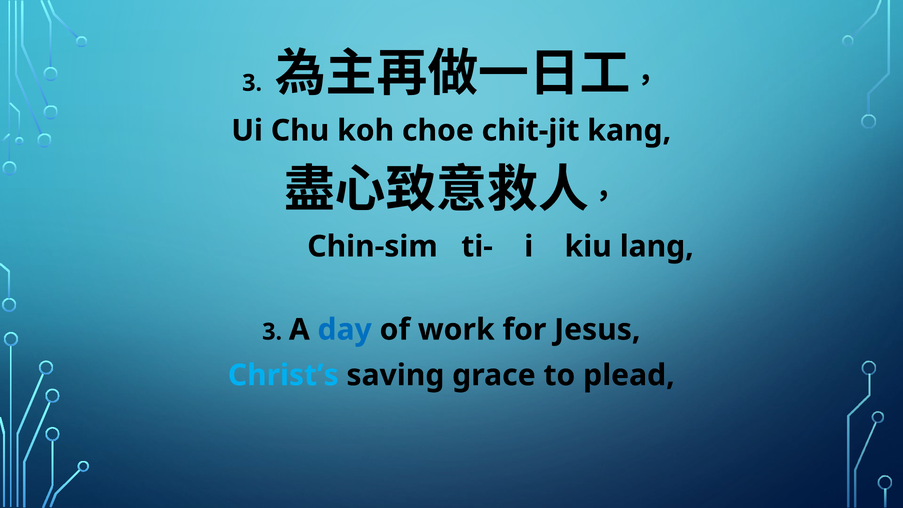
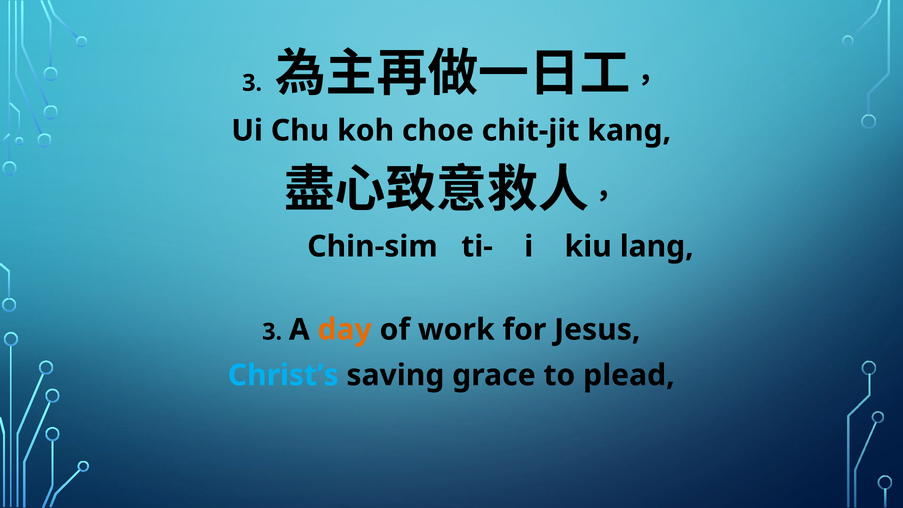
day colour: blue -> orange (345, 330)
